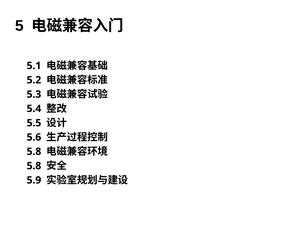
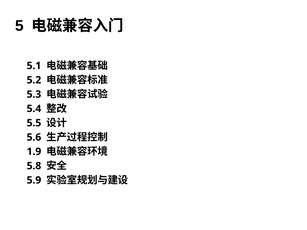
5.8: 5.8 -> 1.9 (34, 152)
